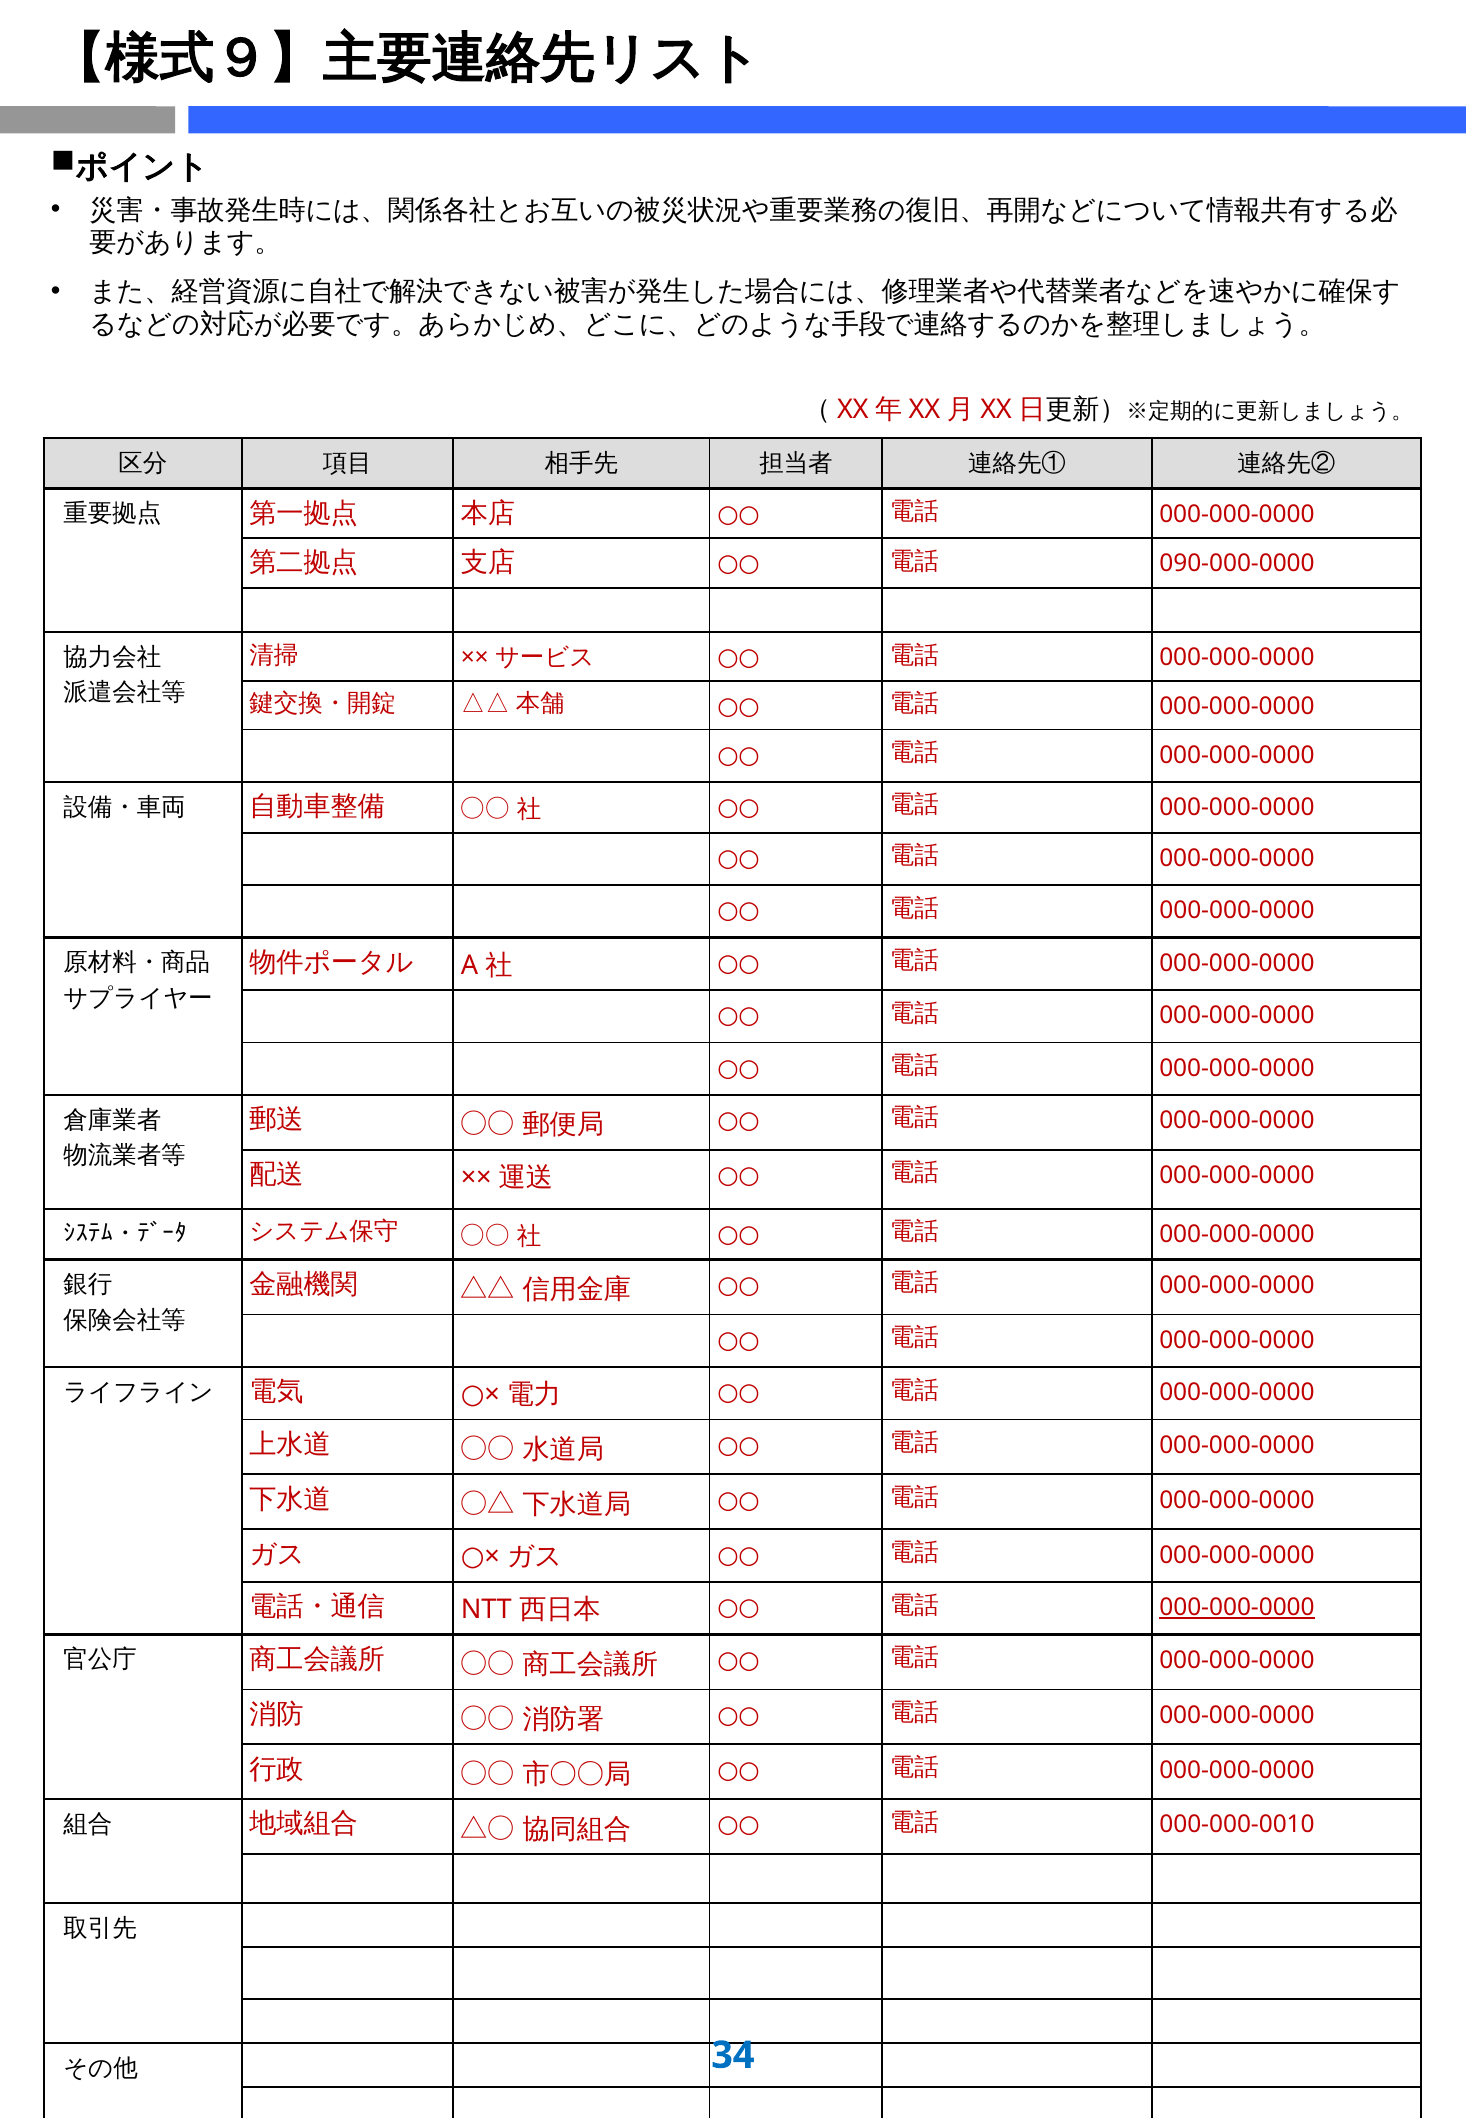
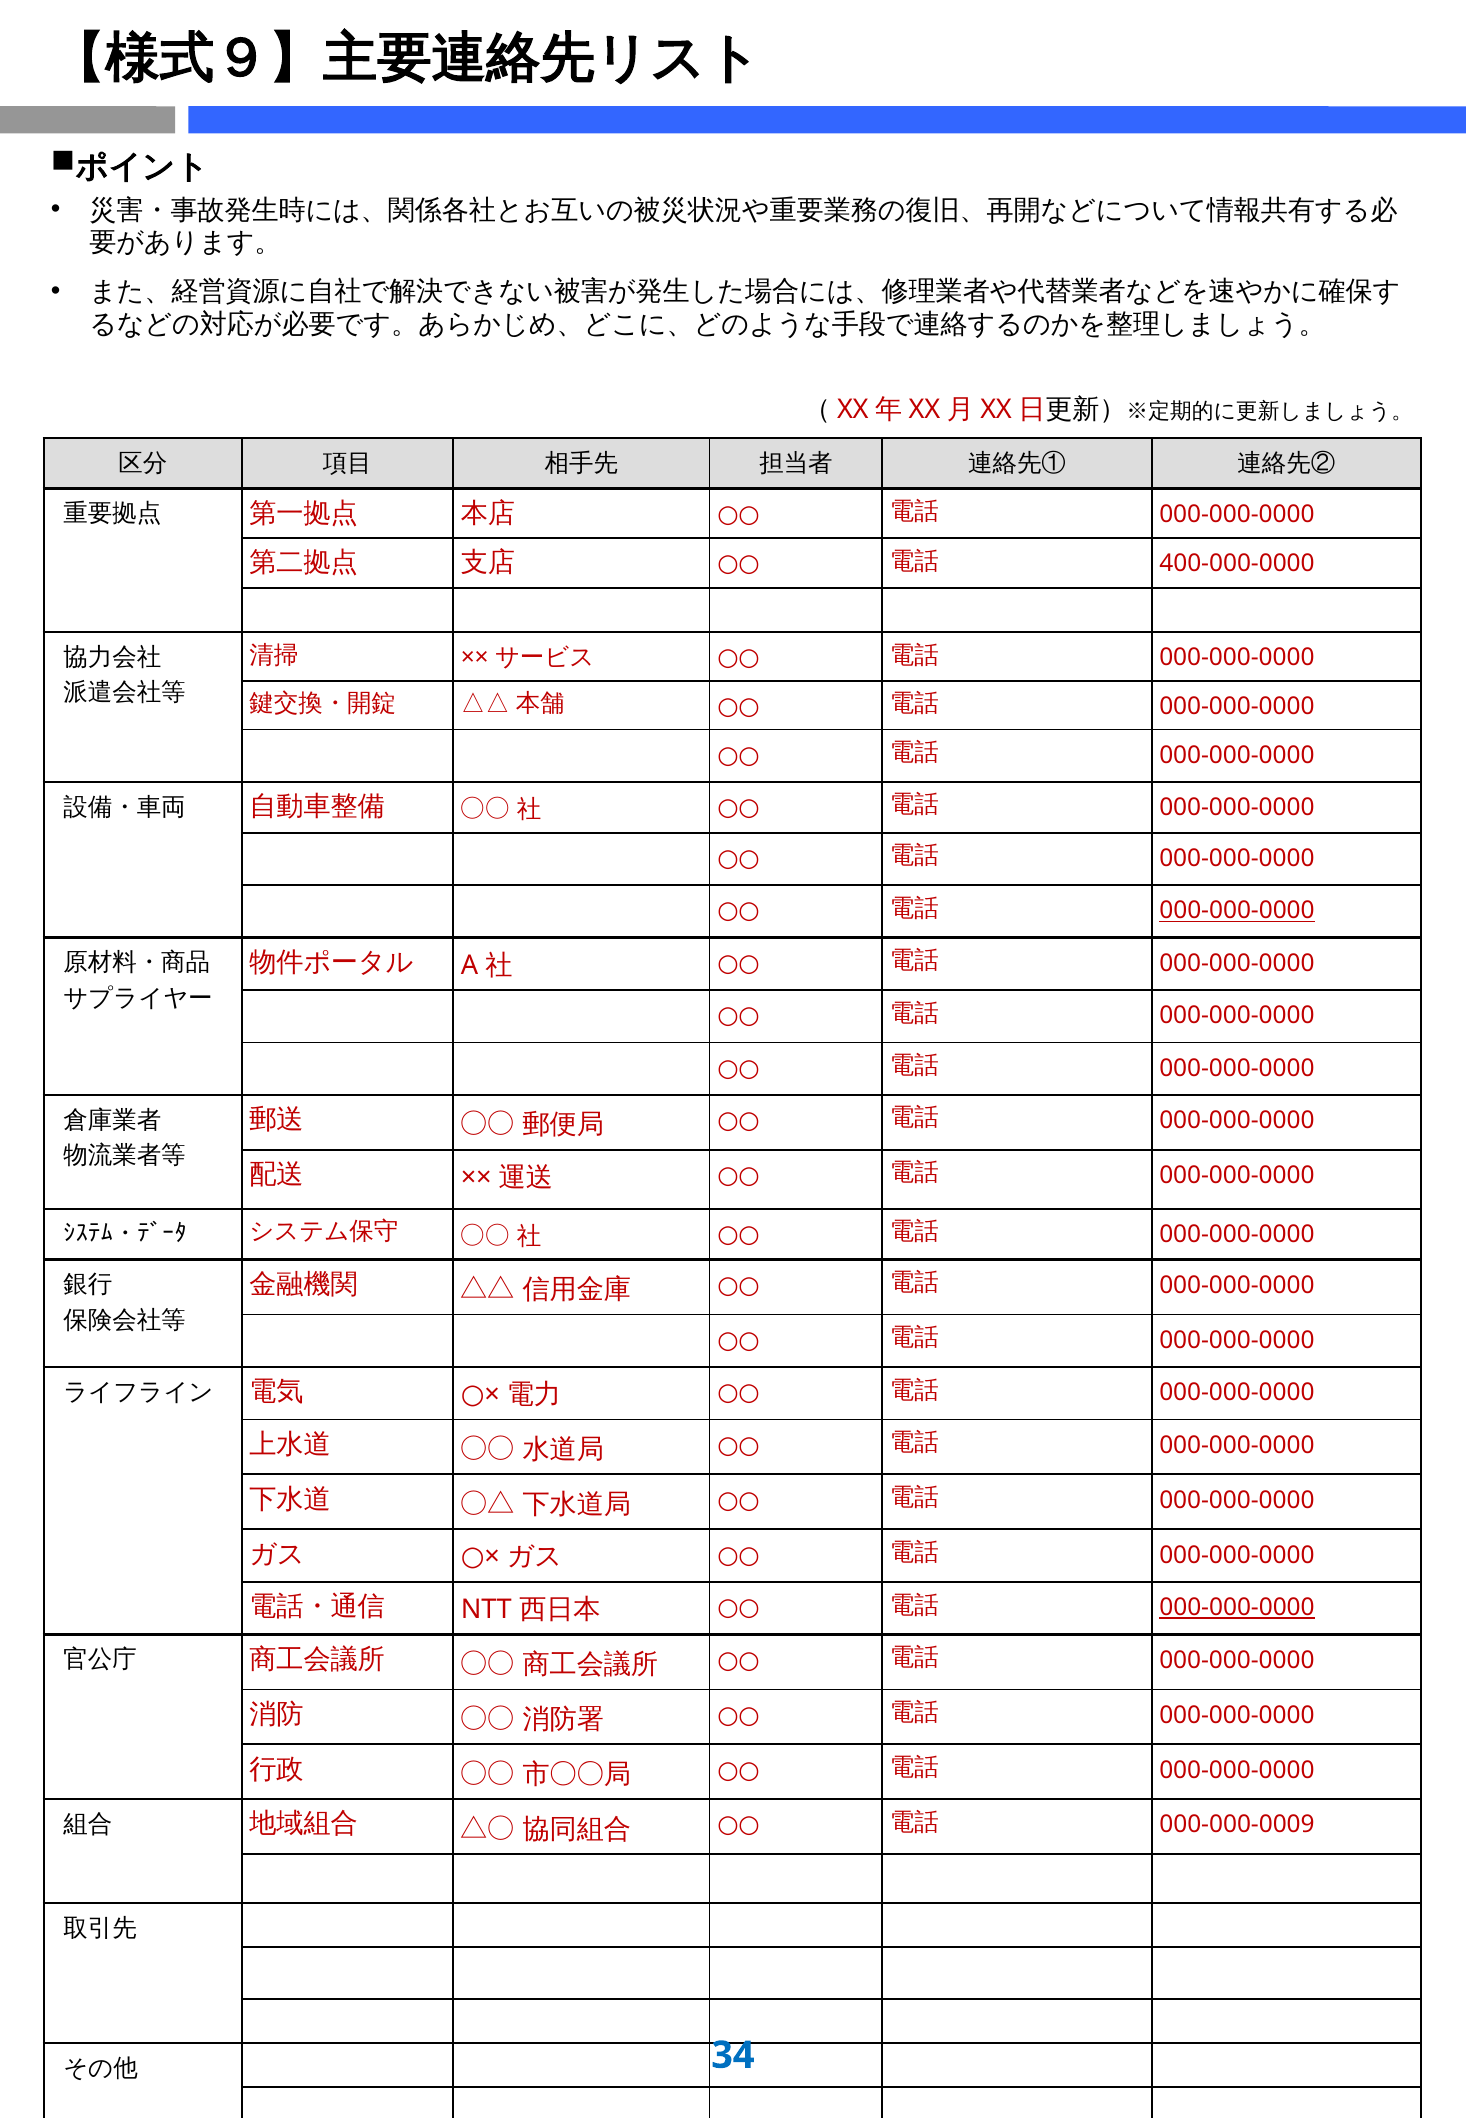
090-000-0000: 090-000-0000 -> 400-000-0000 (1237, 564)
000-000-0000 underline: none -> present (1237, 911)
000-000-0010: 000-000-0010 -> 000-000-0009 (1237, 1825)
